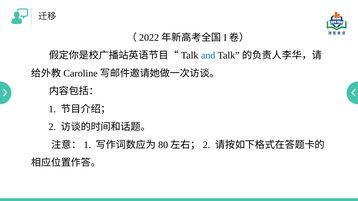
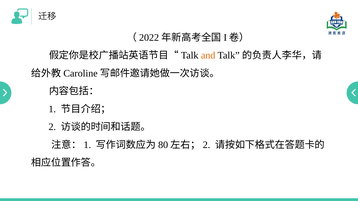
and colour: blue -> orange (208, 56)
